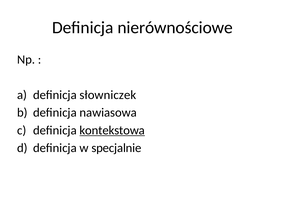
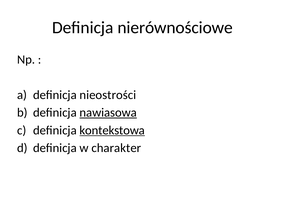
słowniczek: słowniczek -> nieostrości (108, 95)
nawiasowa underline: none -> present (108, 113)
specjalnie: specjalnie -> charakter (116, 148)
